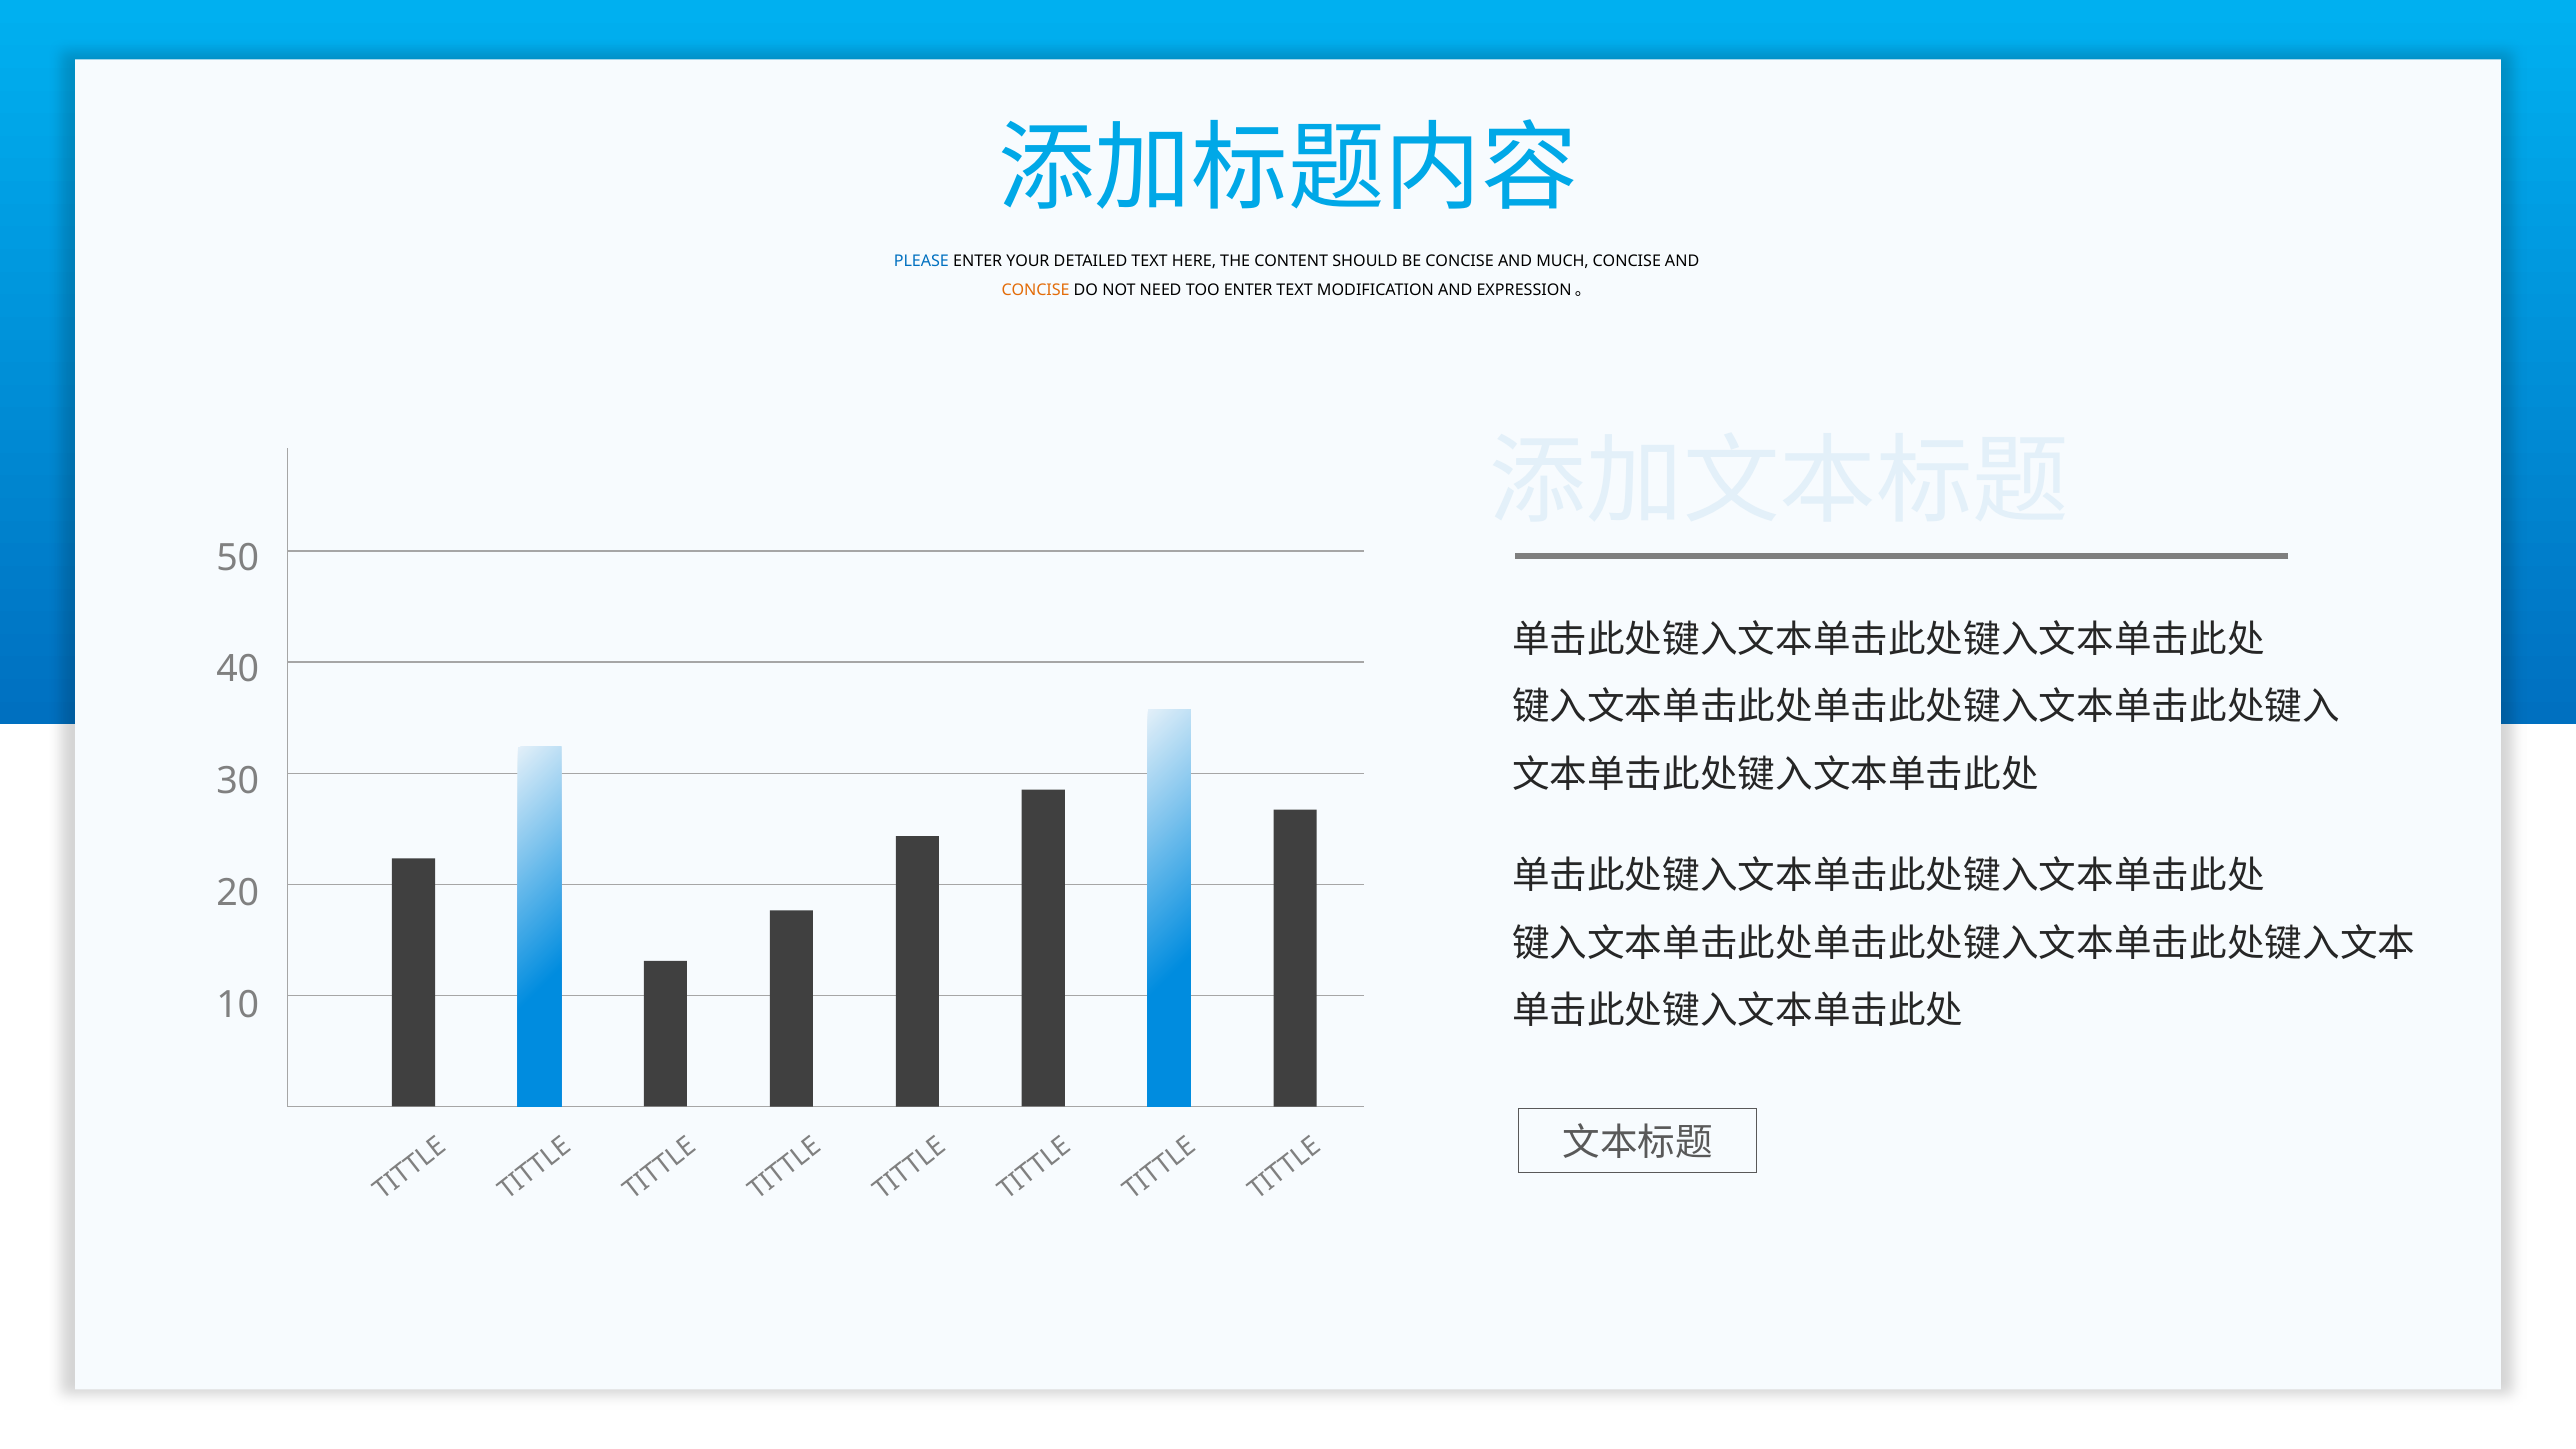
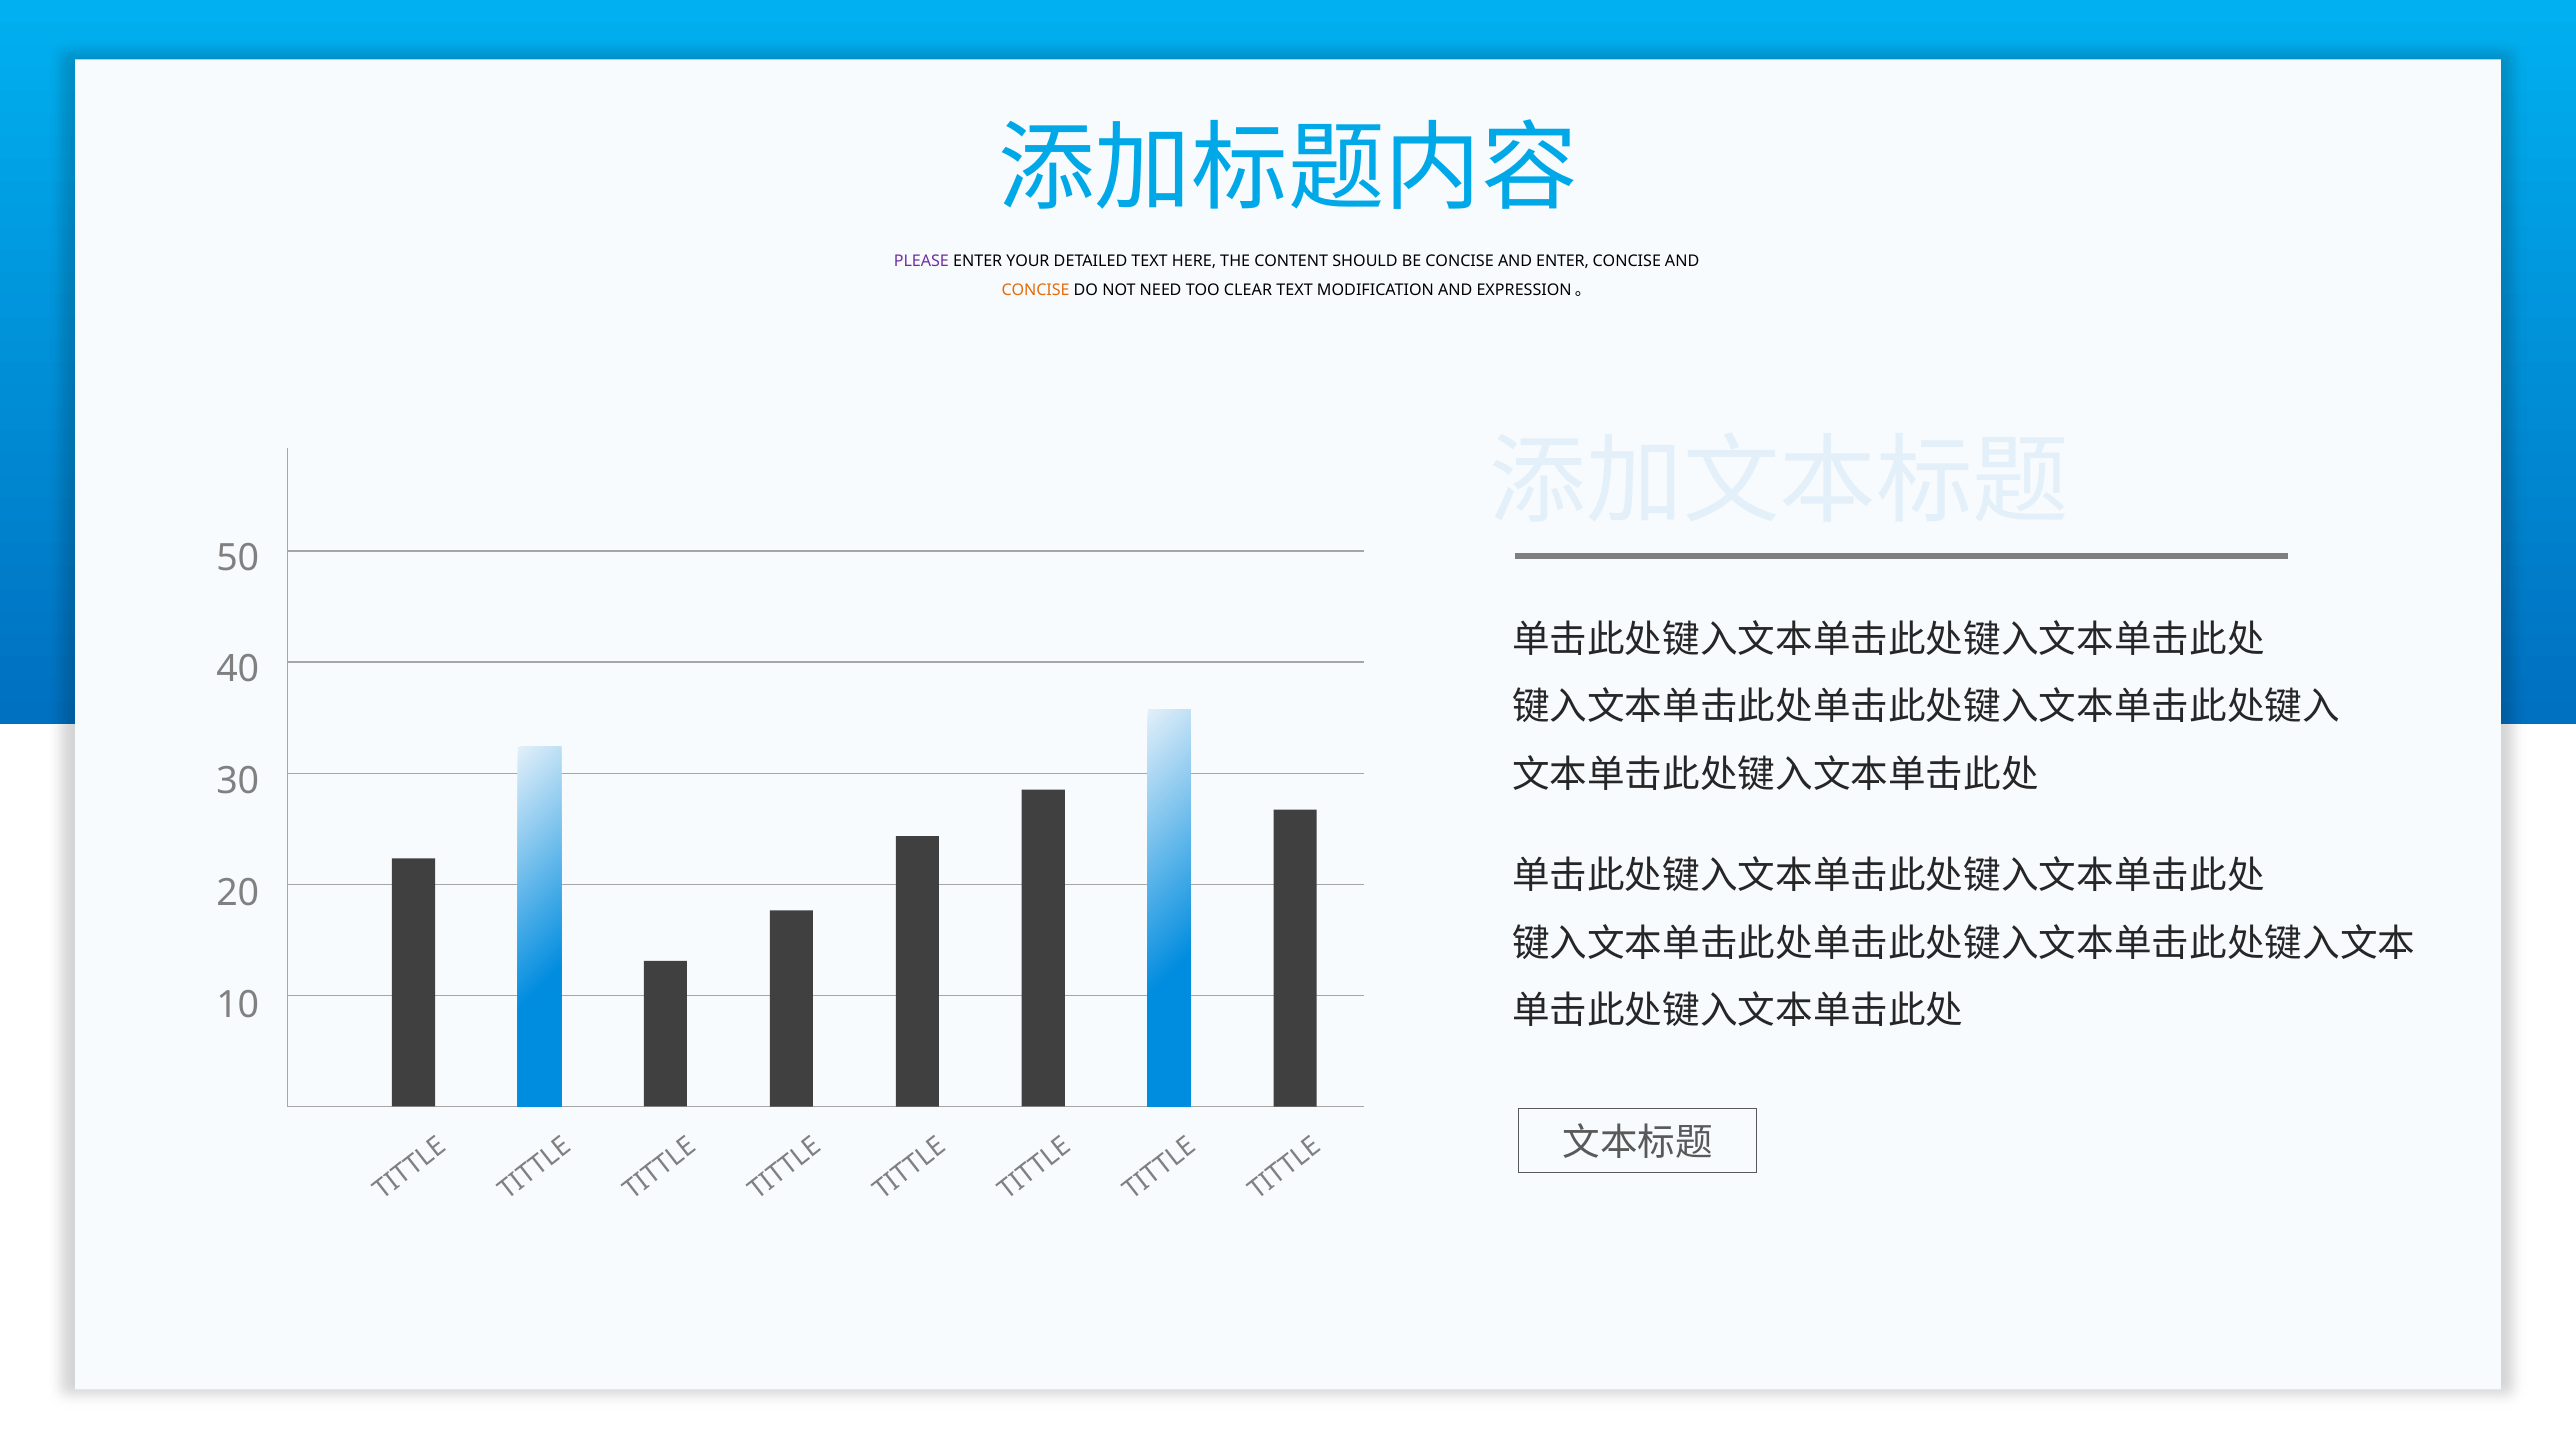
PLEASE colour: blue -> purple (921, 262)
AND MUCH: MUCH -> ENTER (1563, 262)
TOO ENTER: ENTER -> CLEAR (1248, 291)
